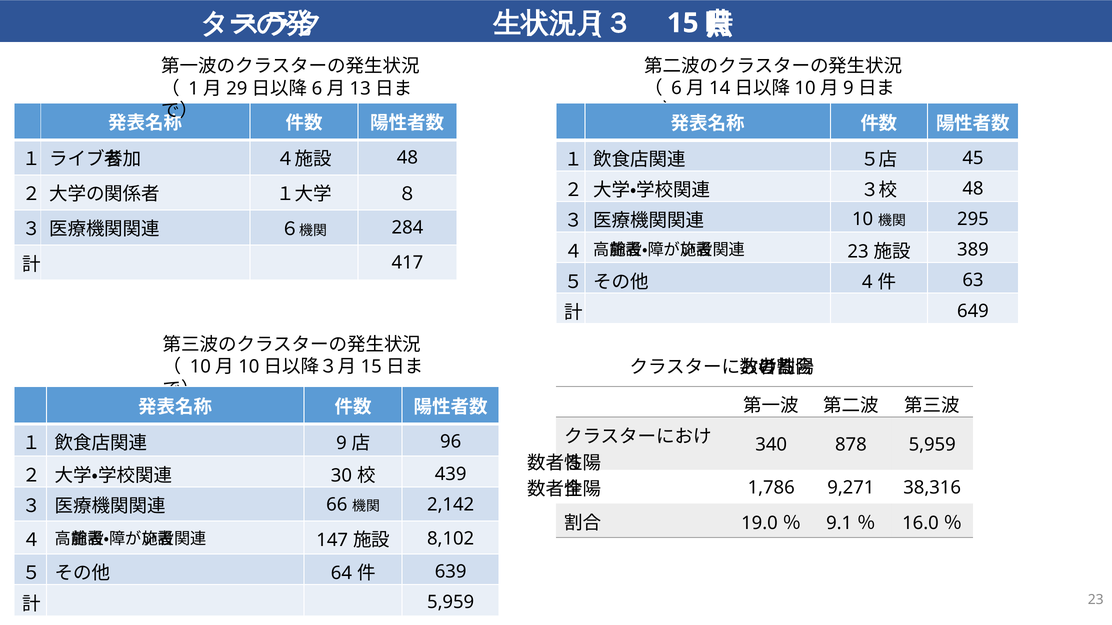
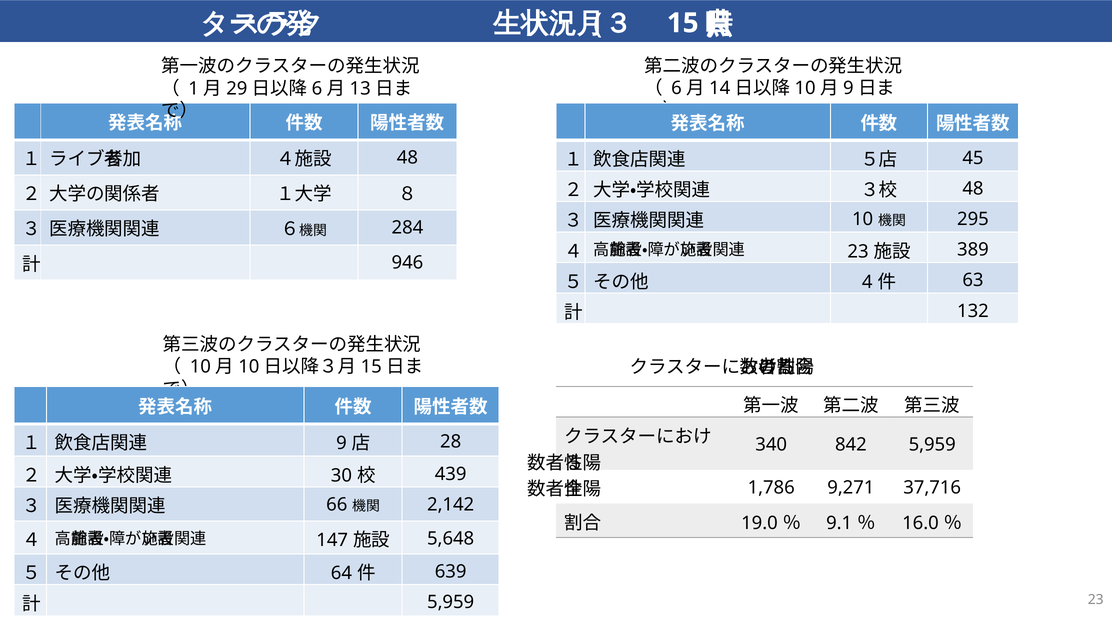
417: 417 -> 946 (407, 263)
649: 649 -> 132 (973, 311)
96: 96 -> 28 (451, 442)
878: 878 -> 842 (851, 445)
38,316: 38,316 -> 37,716 (932, 488)
8,102: 8,102 -> 5,648 (451, 539)
